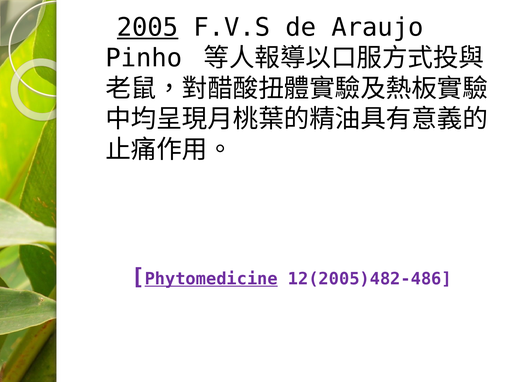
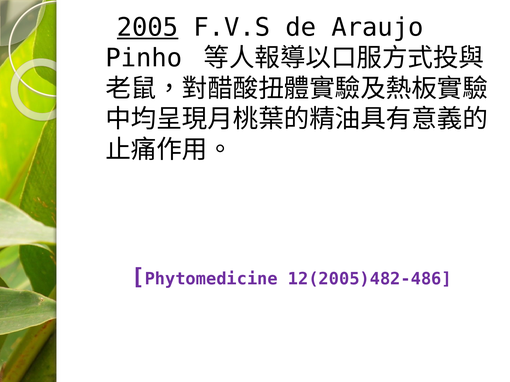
Phytomedicine underline: present -> none (211, 279)
